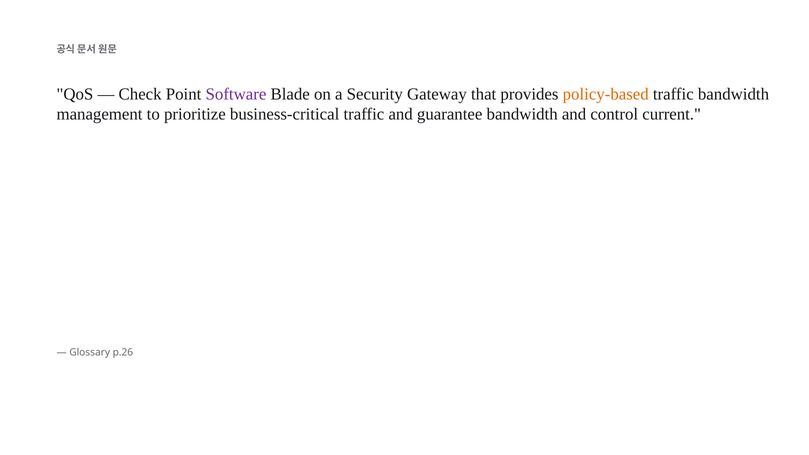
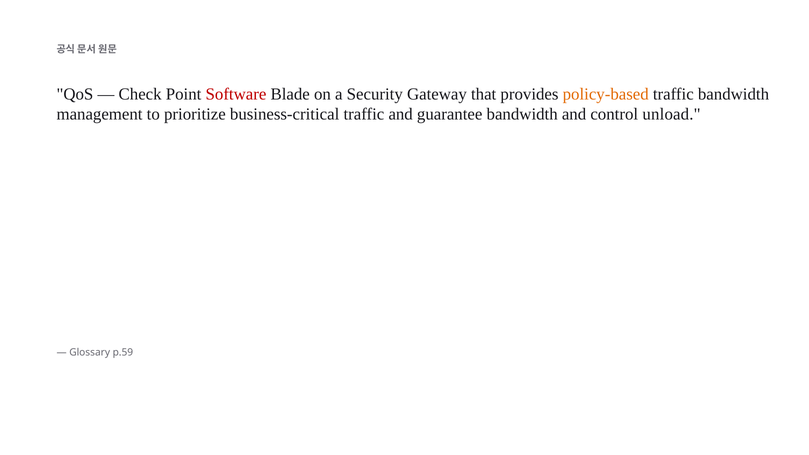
Software colour: purple -> red (236, 94)
current: current -> unload (672, 114)
p.26: p.26 -> p.59 (123, 353)
